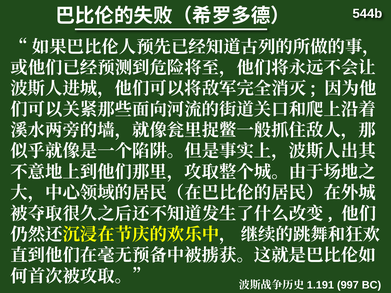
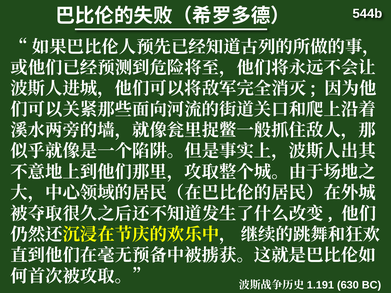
997: 997 -> 630 (348, 285)
